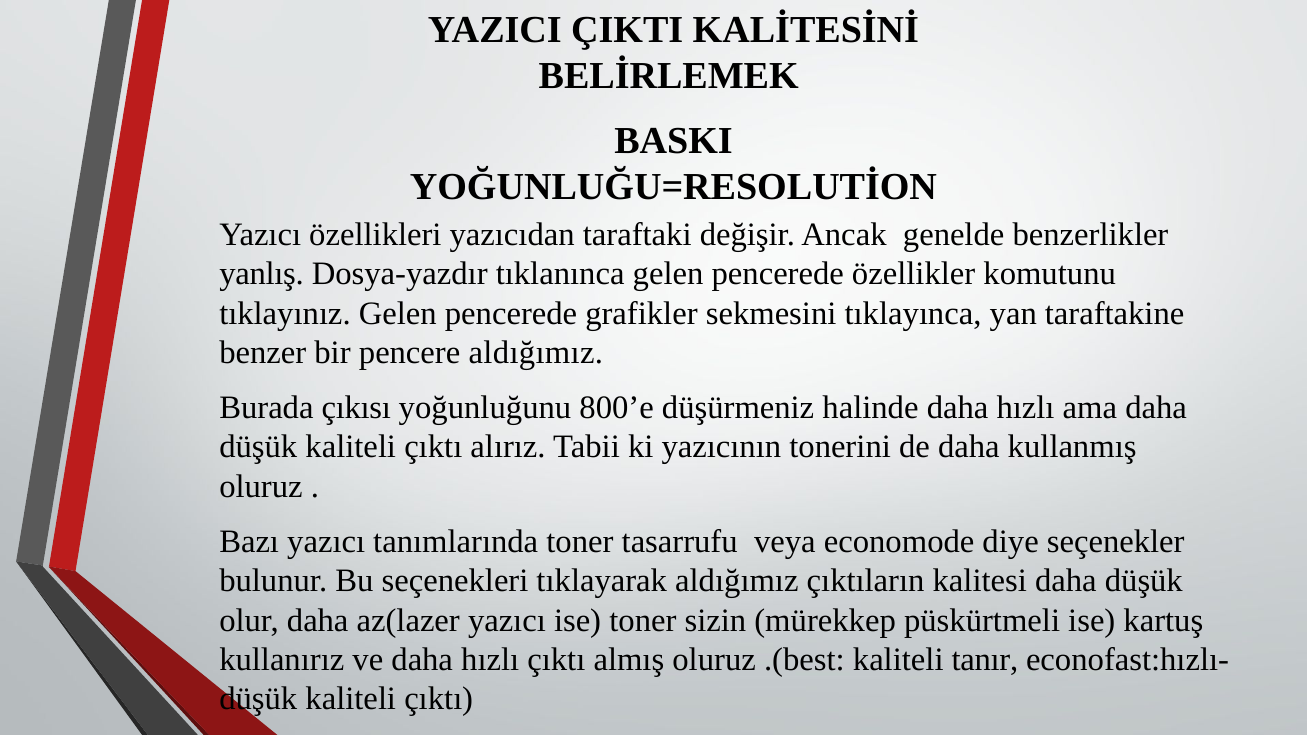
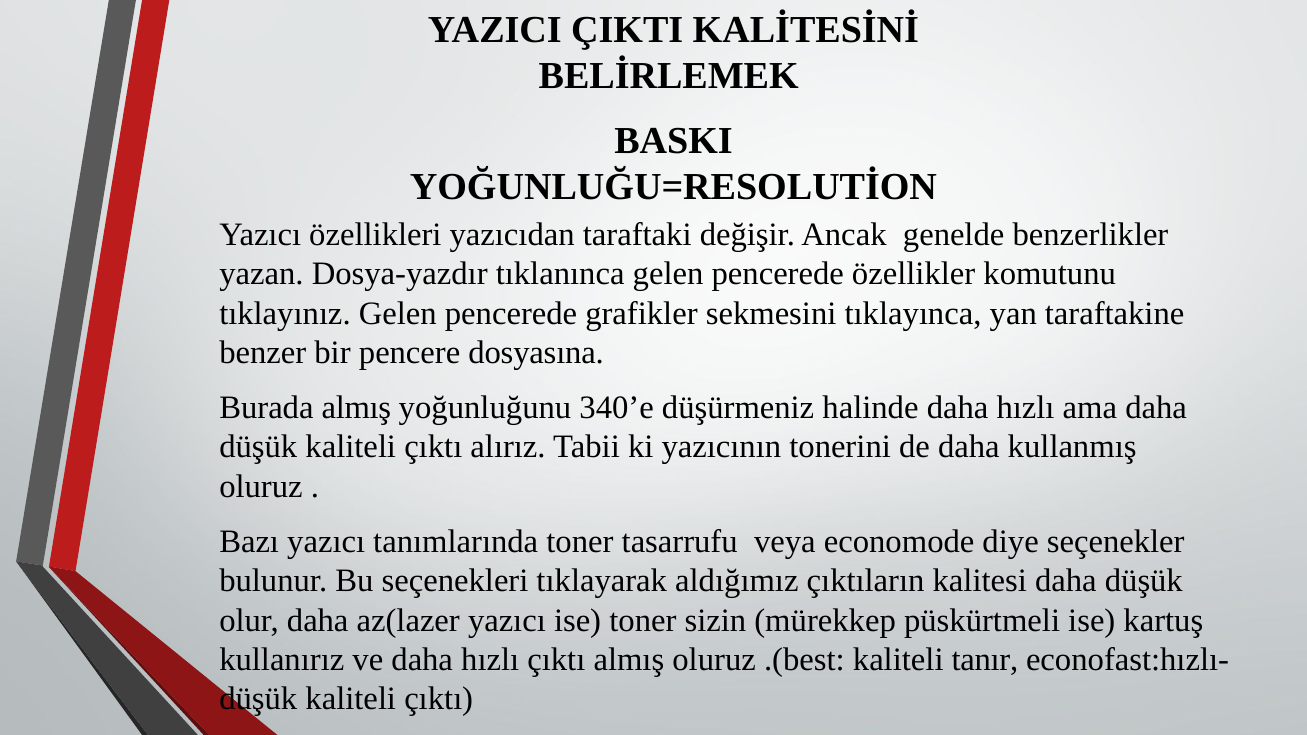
yanlış: yanlış -> yazan (261, 274)
pencere aldığımız: aldığımız -> dosyasına (536, 353)
Burada çıkısı: çıkısı -> almış (356, 408)
800’e: 800’e -> 340’e (617, 408)
